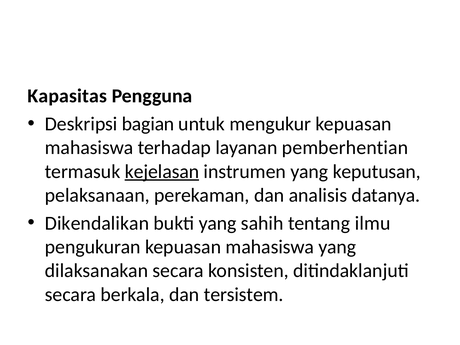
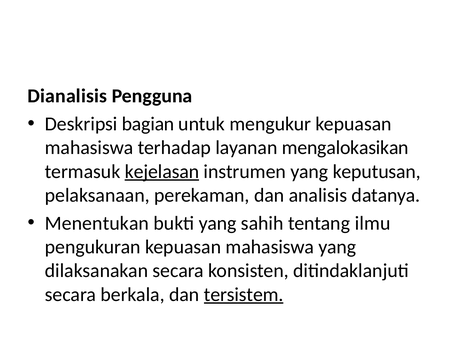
Kapasitas: Kapasitas -> Dianalisis (67, 96)
pemberhentian: pemberhentian -> mengalokasikan (345, 148)
Dikendalikan: Dikendalikan -> Menentukan (97, 223)
tersistem underline: none -> present (244, 294)
